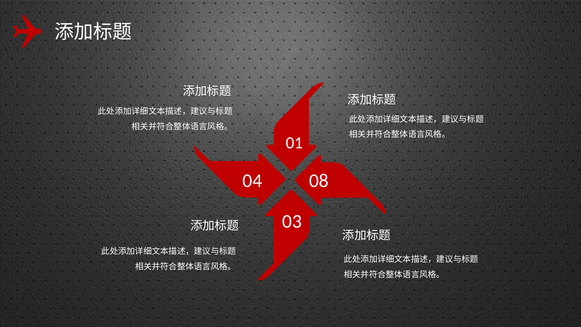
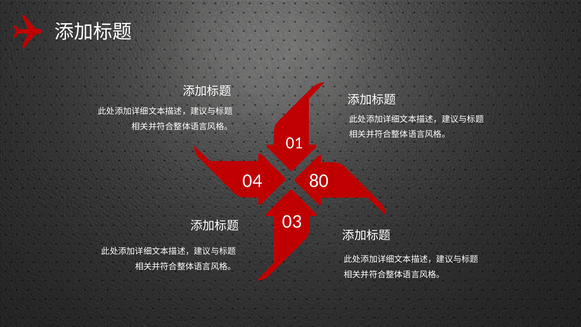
08: 08 -> 80 (319, 181)
